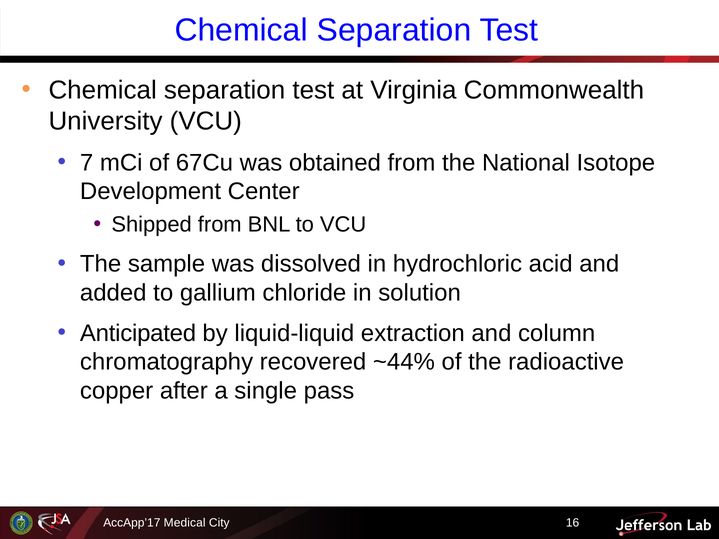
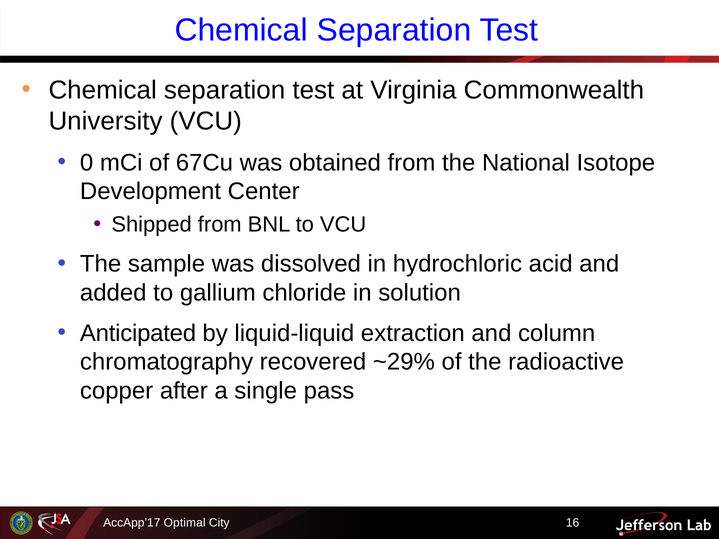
7: 7 -> 0 (87, 163)
~44%: ~44% -> ~29% (404, 362)
Medical: Medical -> Optimal (185, 523)
